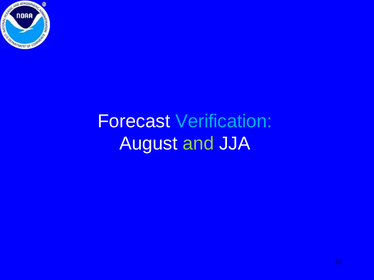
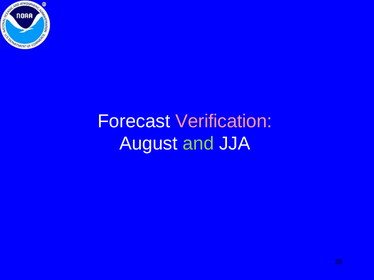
Verification colour: light blue -> pink (224, 121)
